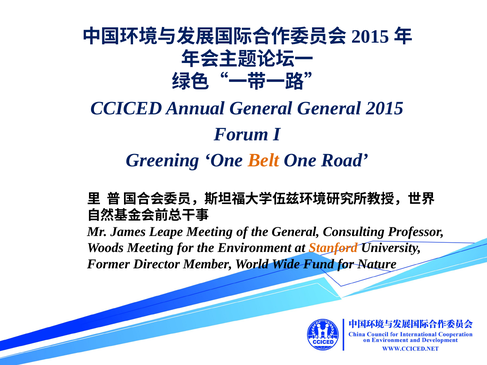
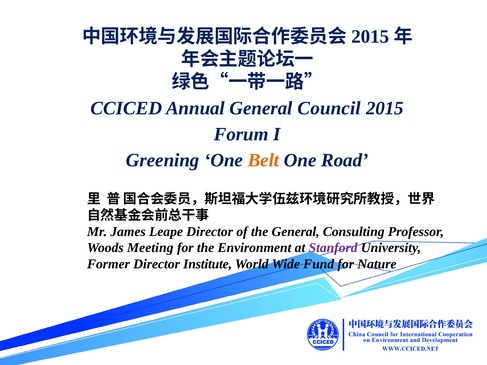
General General: General -> Council (329, 108)
Leape Meeting: Meeting -> Director (210, 232)
Stanford colour: orange -> purple (333, 248)
Member: Member -> Institute (208, 264)
